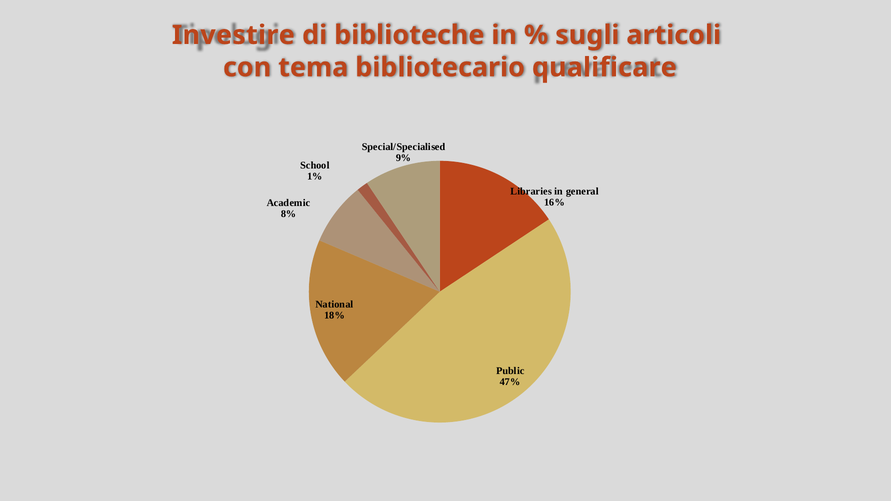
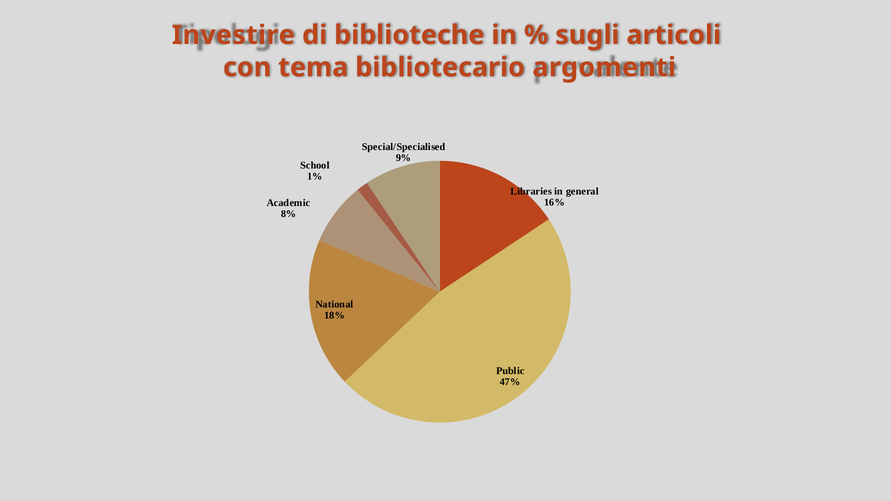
qualificare: qualificare -> argomenti (604, 67)
